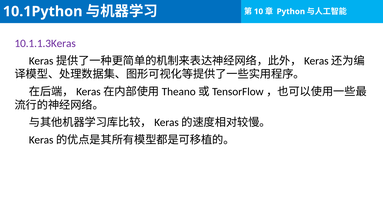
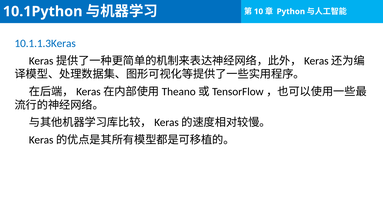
10.1.1.3Keras colour: purple -> blue (45, 43)
